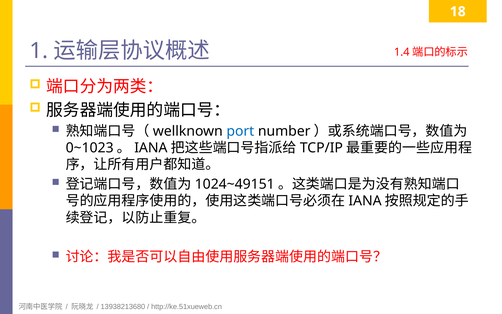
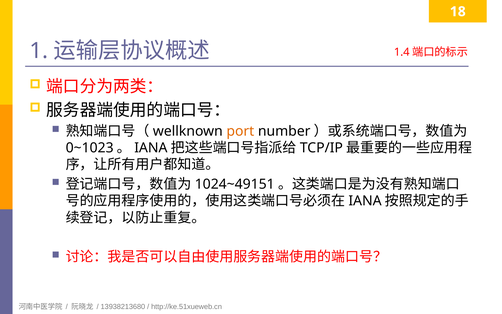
port colour: blue -> orange (240, 131)
